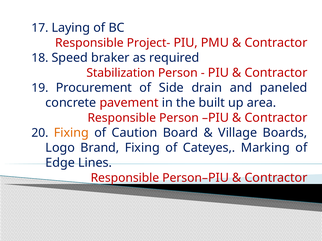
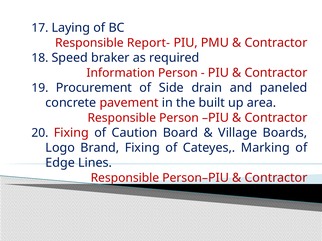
Project-: Project- -> Report- (148, 43)
Stabilization: Stabilization -> Information (121, 73)
Fixing colour: orange -> red (71, 133)
